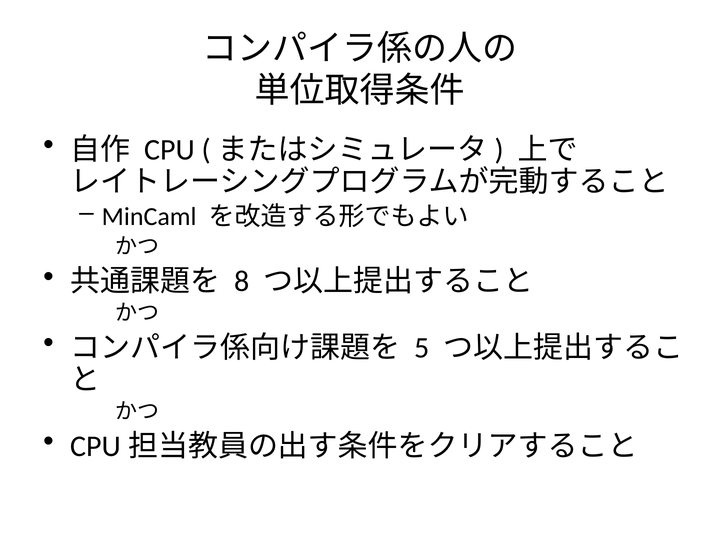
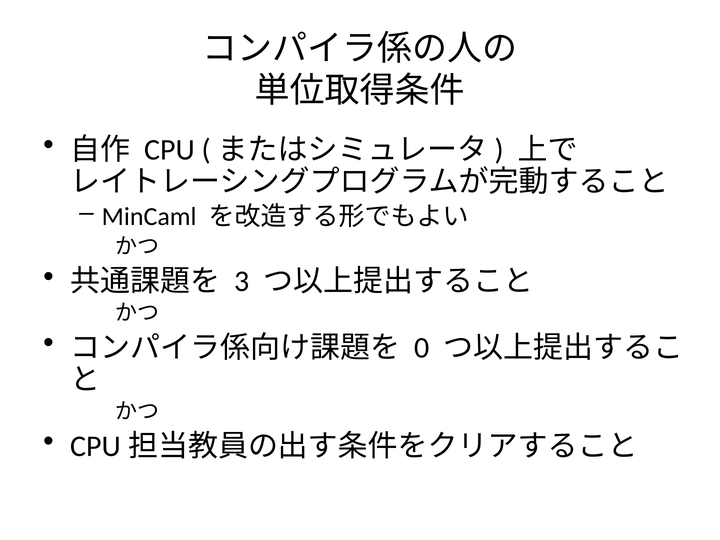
8: 8 -> 3 (242, 281)
5: 5 -> 0 (422, 348)
